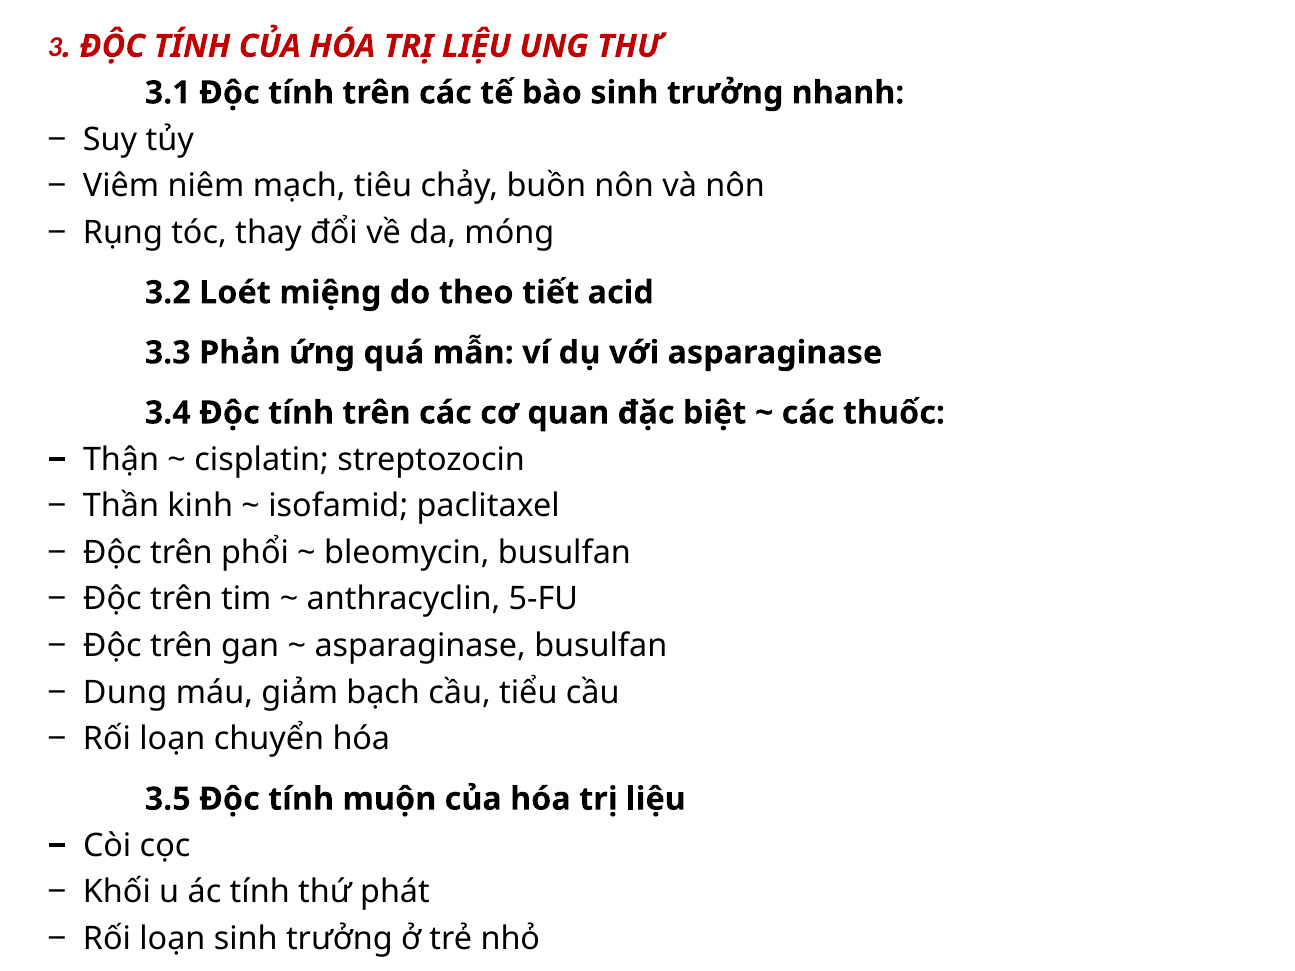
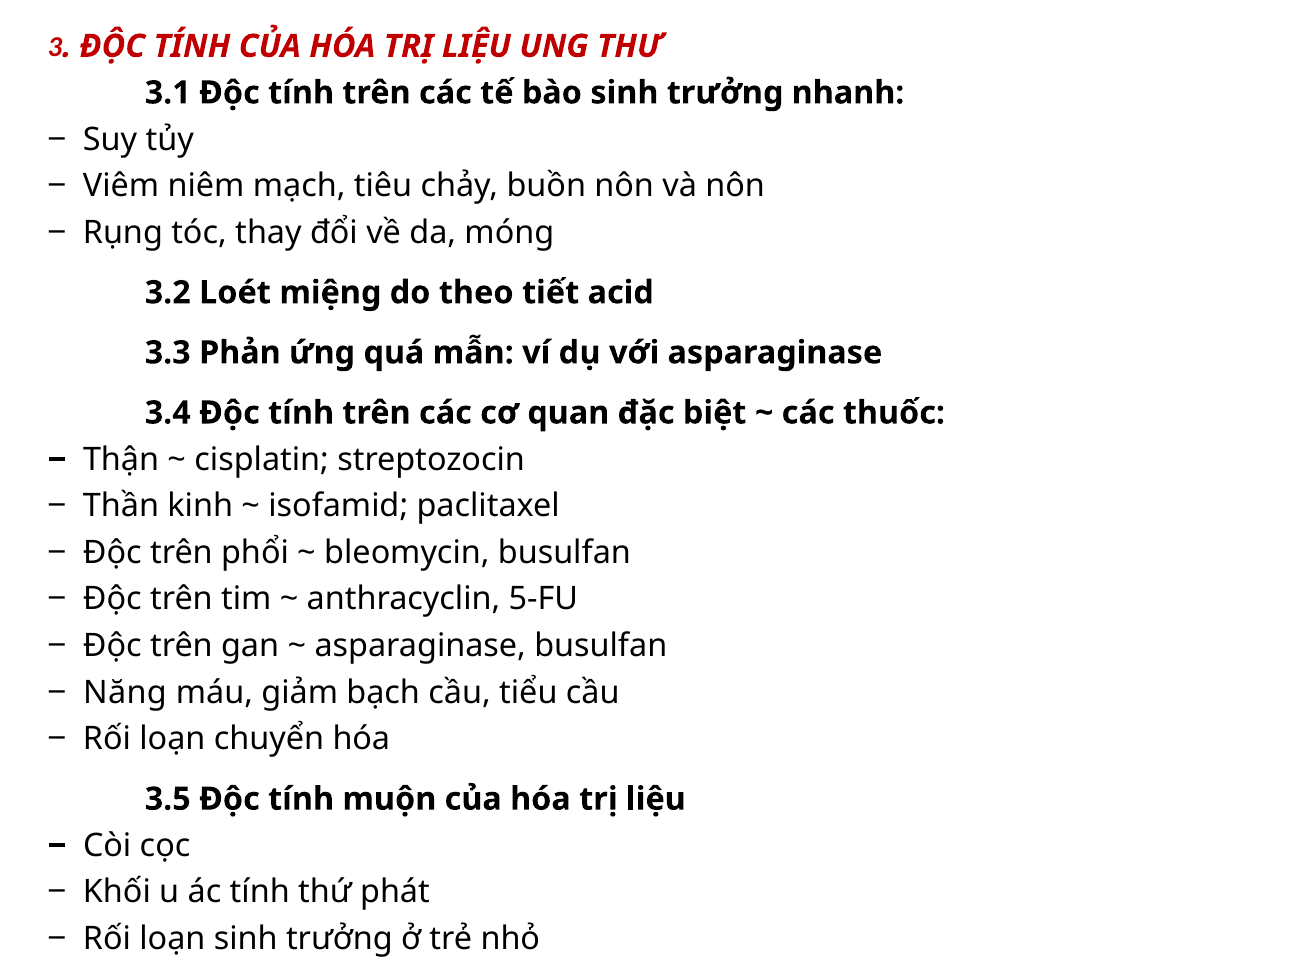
Dung: Dung -> Năng (125, 693)
